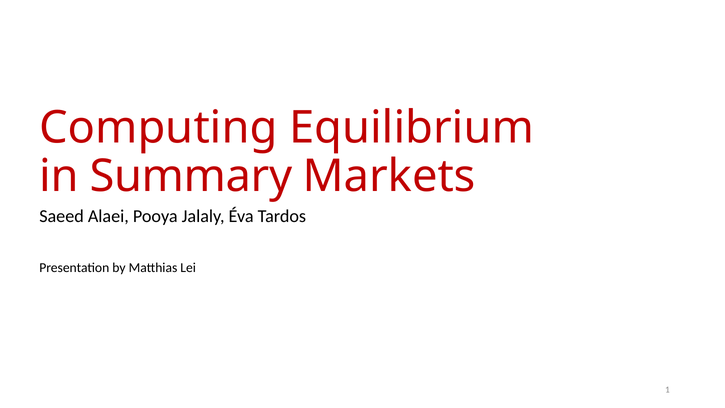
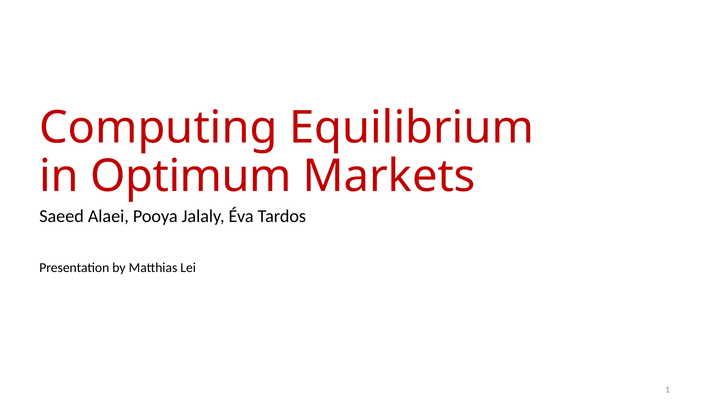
Summary: Summary -> Optimum (191, 176)
